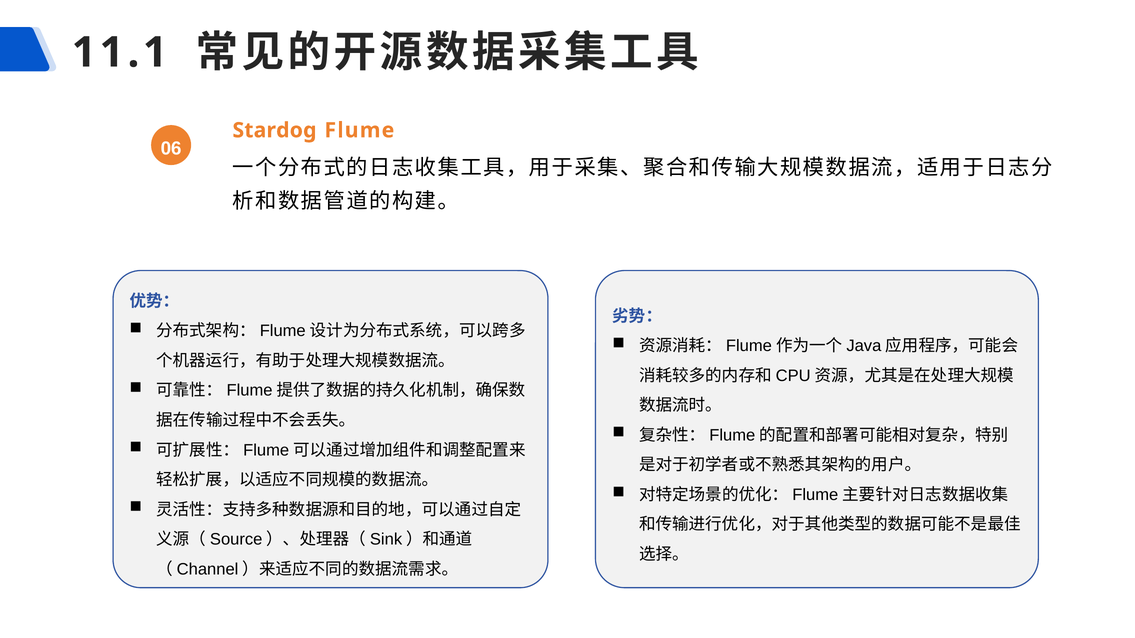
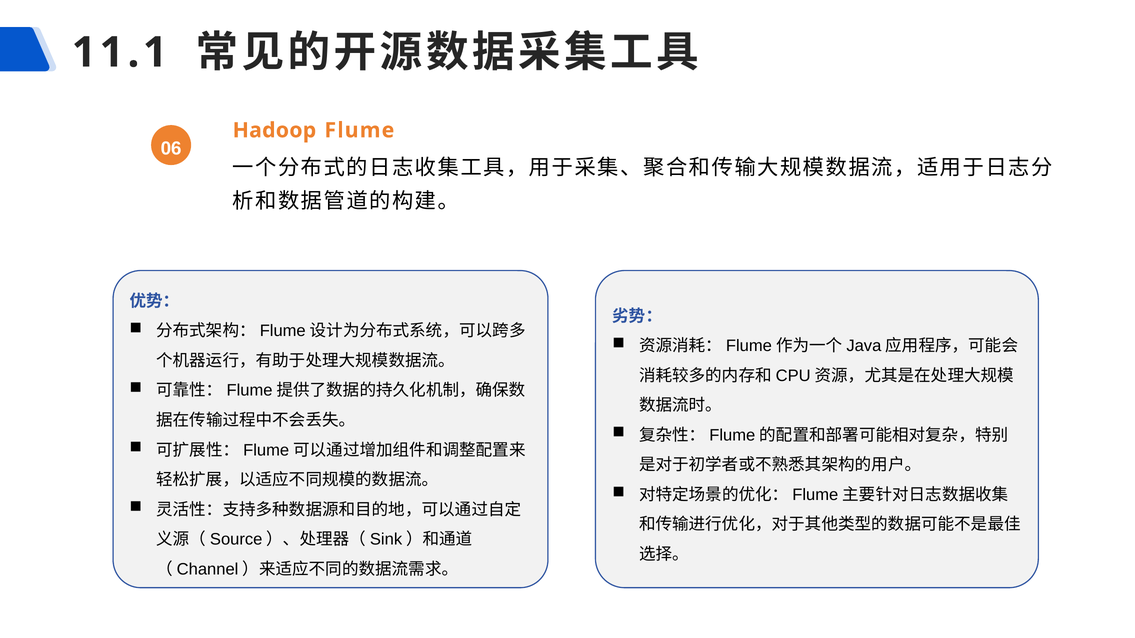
Stardog: Stardog -> Hadoop (274, 130)
